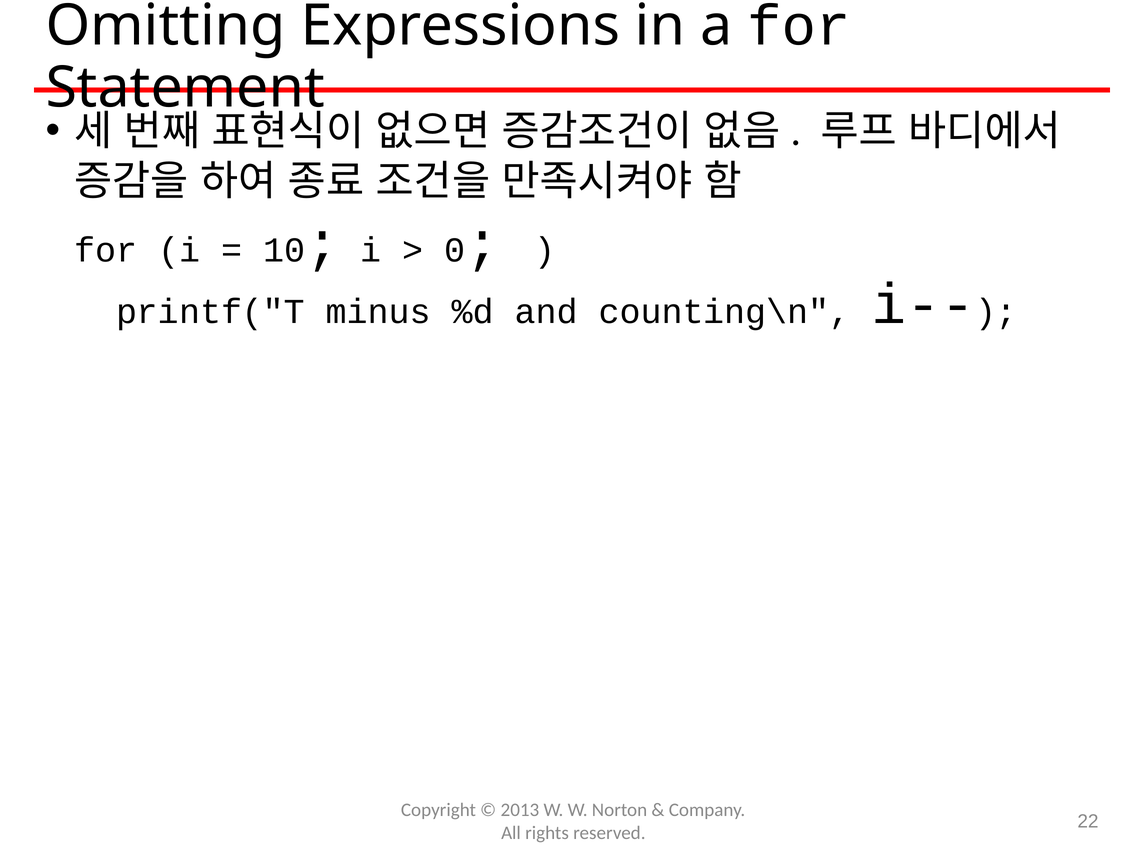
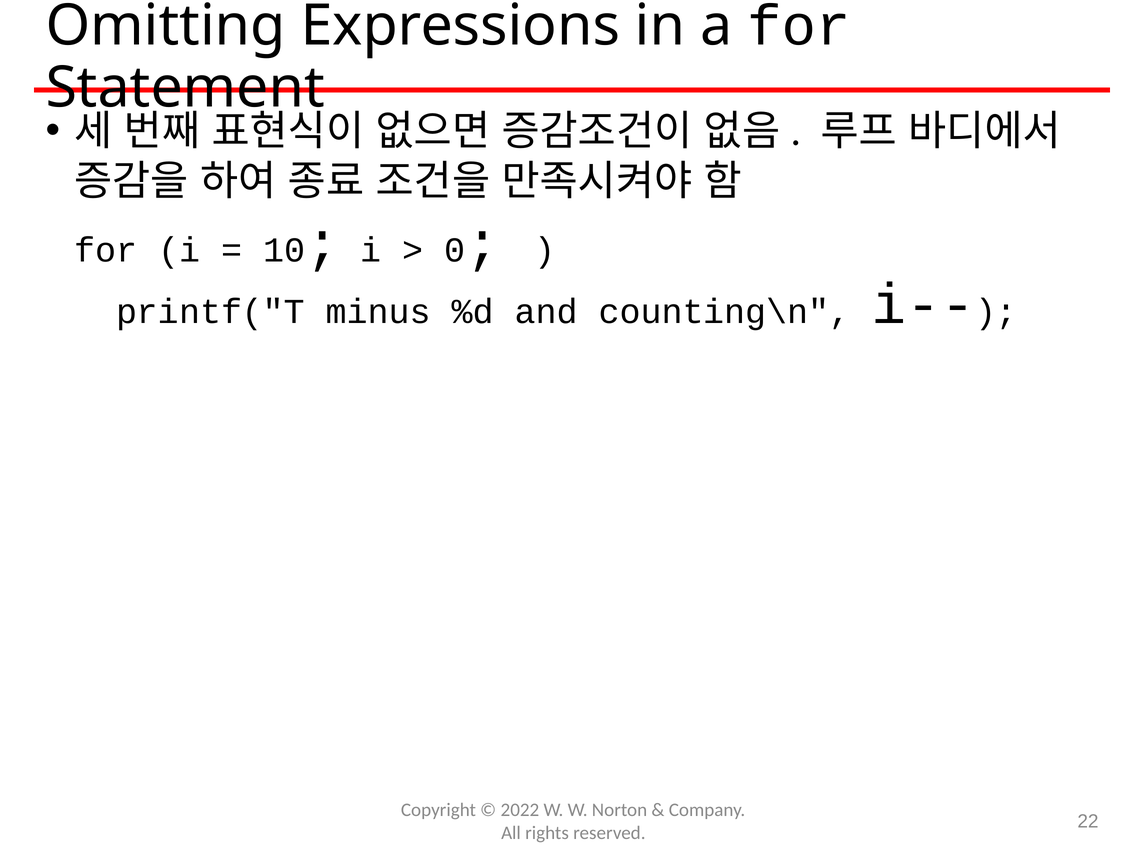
2013: 2013 -> 2022 (520, 810)
